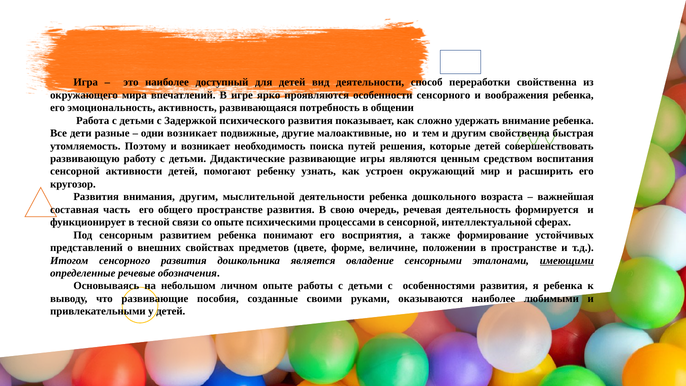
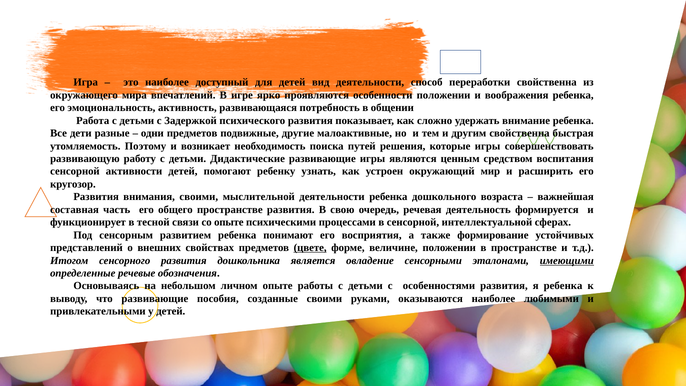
особенности сенсорного: сенсорного -> положении (444, 95)
одни возникает: возникает -> предметов (192, 133)
которые детей: детей -> игры (488, 146)
внимания другим: другим -> своими (199, 197)
цвете underline: none -> present (310, 248)
